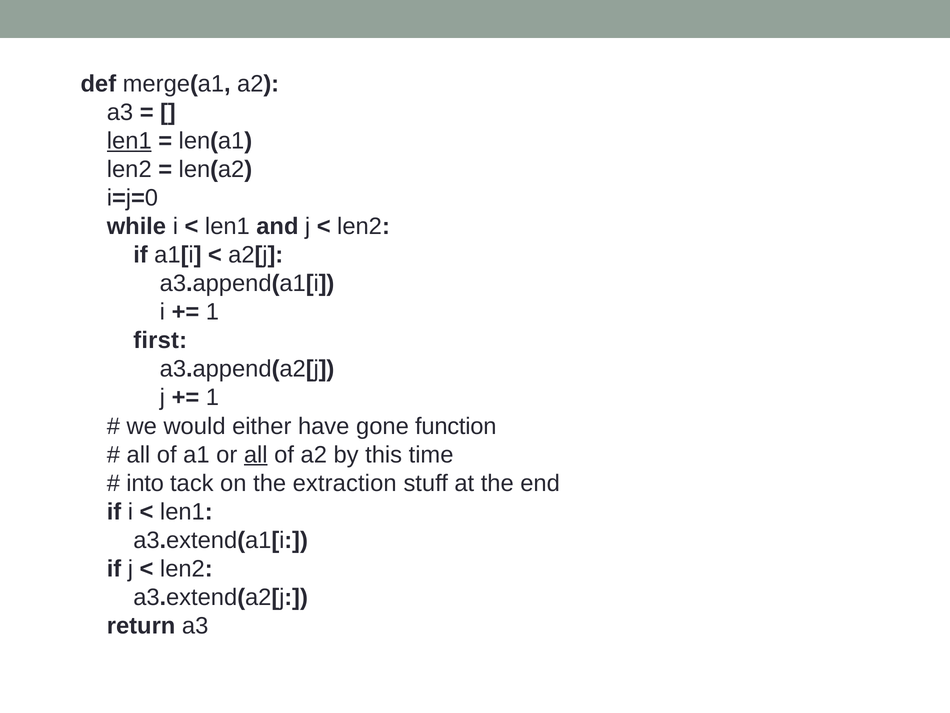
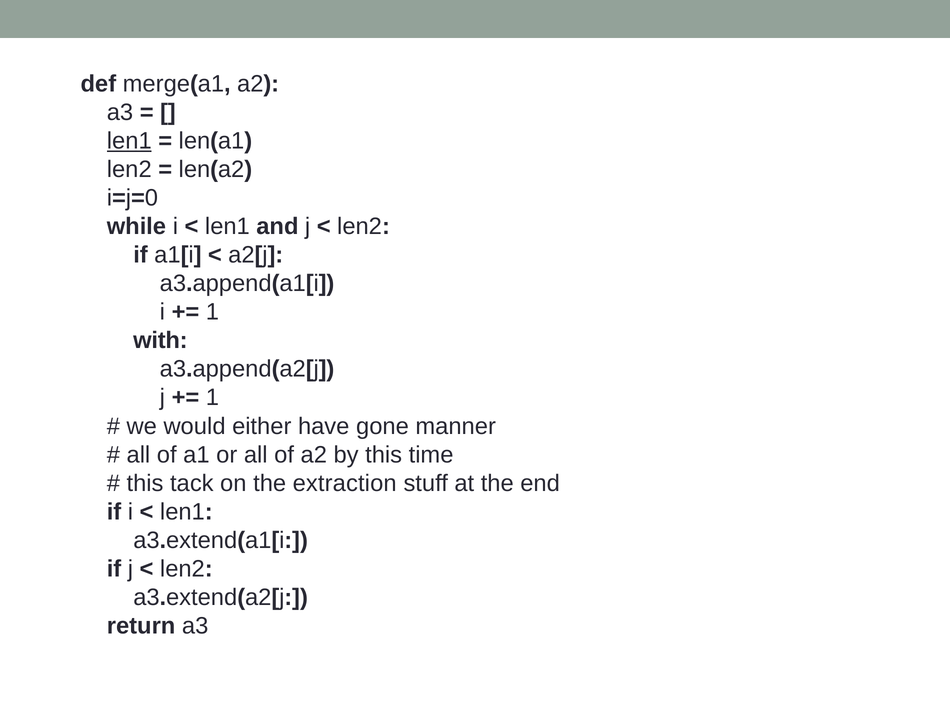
first: first -> with (160, 340)
function: function -> manner (456, 426)
all underline: present -> none (256, 454)
into: into -> this (145, 483)
